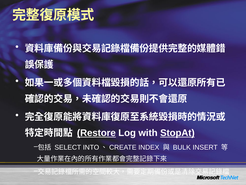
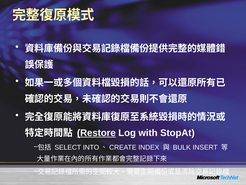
StopAt underline: present -> none (177, 133)
